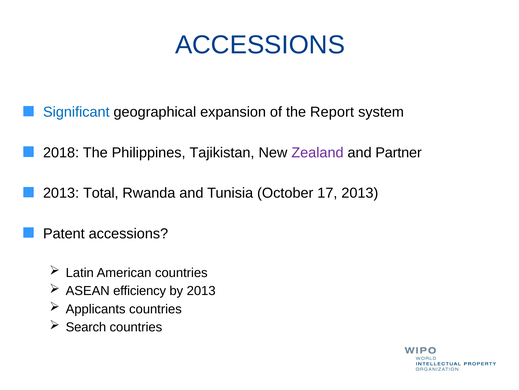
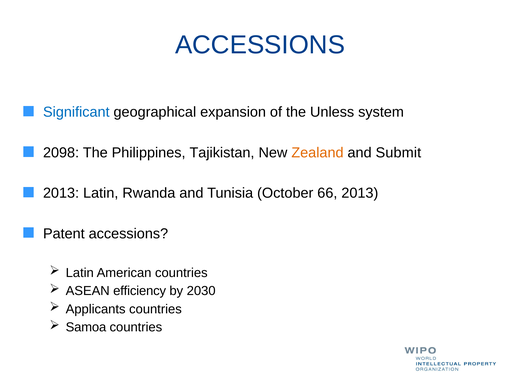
Report: Report -> Unless (332, 112)
2018: 2018 -> 2098 (61, 152)
Zealand colour: purple -> orange (317, 152)
Partner: Partner -> Submit (398, 152)
2013 Total: Total -> Latin (101, 193)
17: 17 -> 66 (327, 193)
by 2013: 2013 -> 2030 (201, 290)
Search: Search -> Samoa (86, 327)
